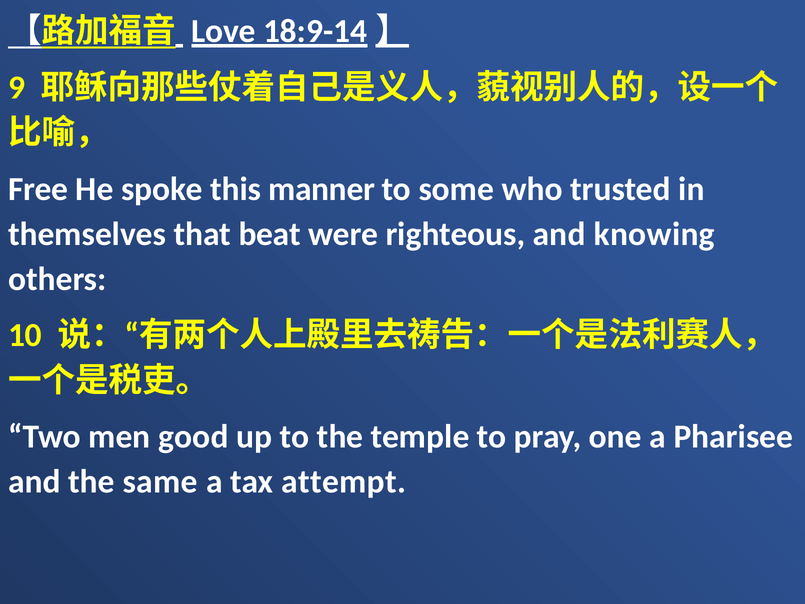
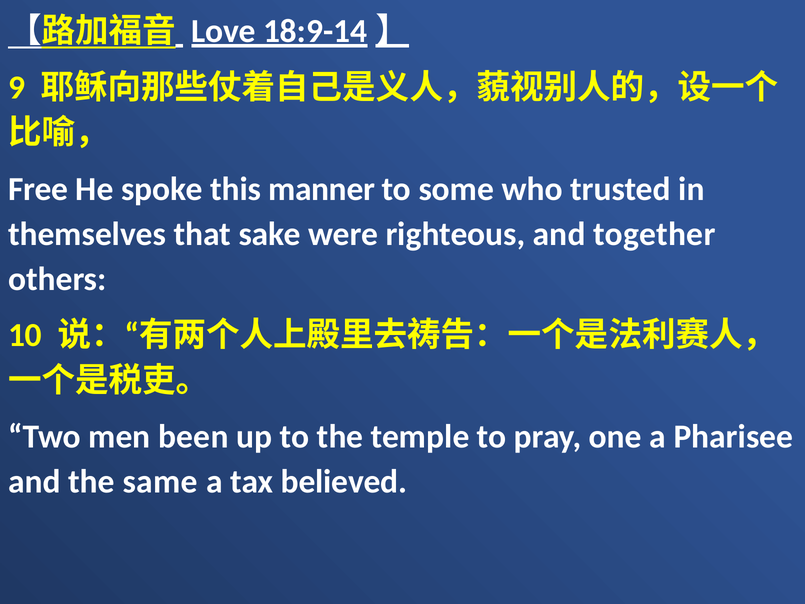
beat: beat -> sake (270, 234)
knowing: knowing -> together (654, 234)
good: good -> been (193, 437)
attempt: attempt -> believed (344, 482)
